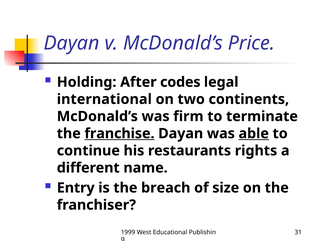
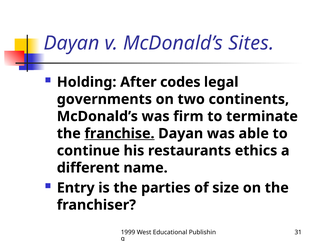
Price: Price -> Sites (251, 43)
international: international -> governments (104, 99)
able underline: present -> none (254, 133)
rights: rights -> ethics (256, 151)
breach: breach -> parties (166, 188)
